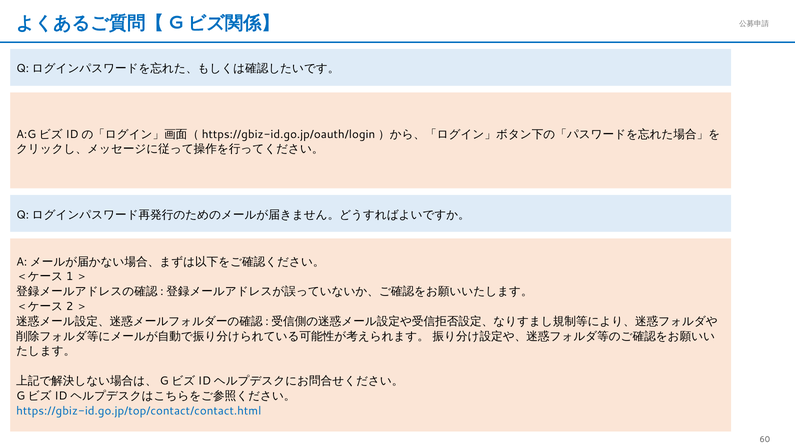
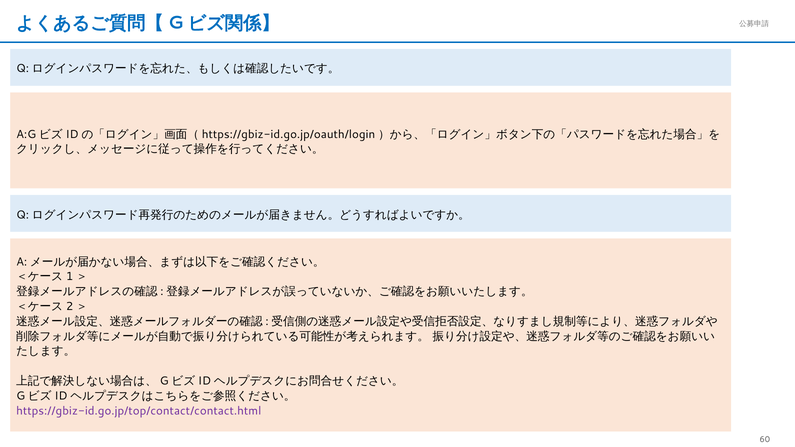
https://gbiz-id.go.jp/top/contact/contact.html colour: blue -> purple (139, 411)
